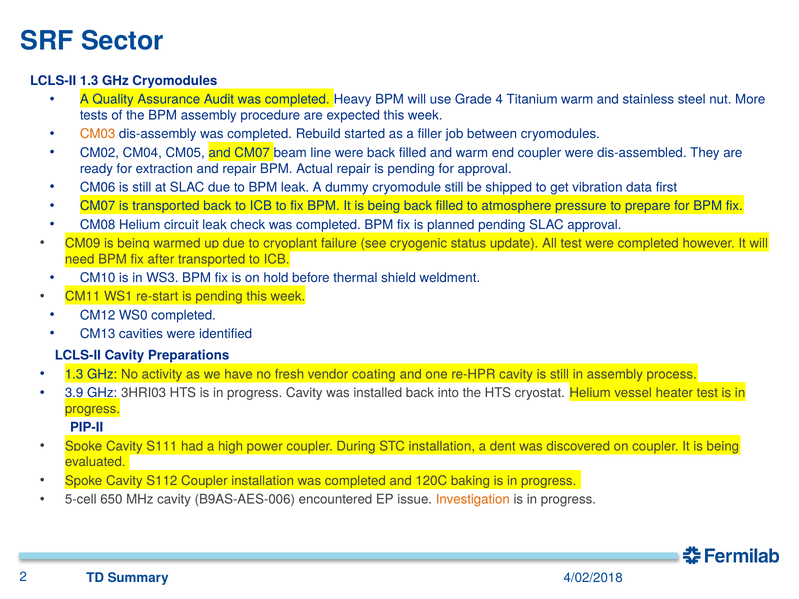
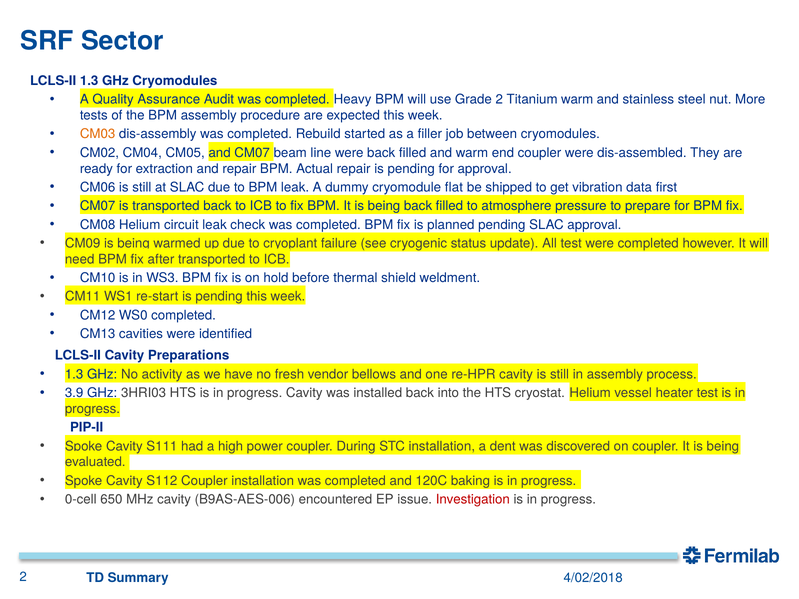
Grade 4: 4 -> 2 (499, 99)
cryomodule still: still -> flat (454, 187)
coating: coating -> bellows (374, 374)
5-cell: 5-cell -> 0-cell (81, 500)
Investigation colour: orange -> red (473, 500)
